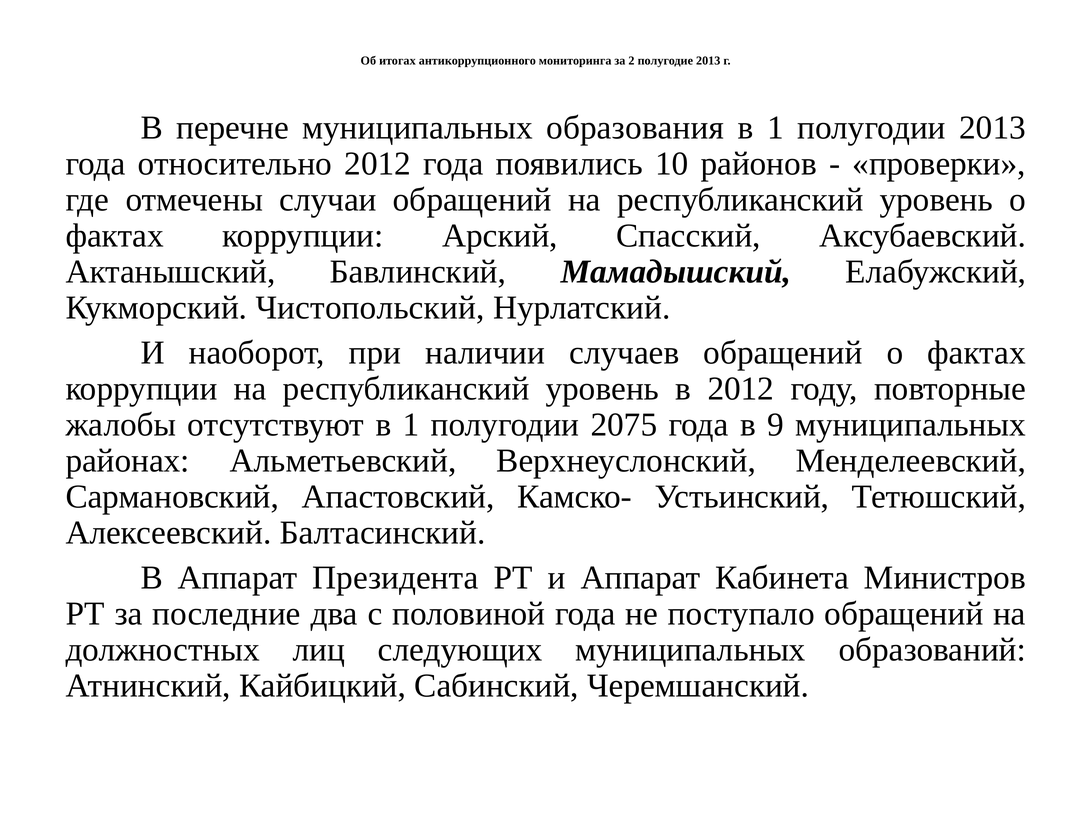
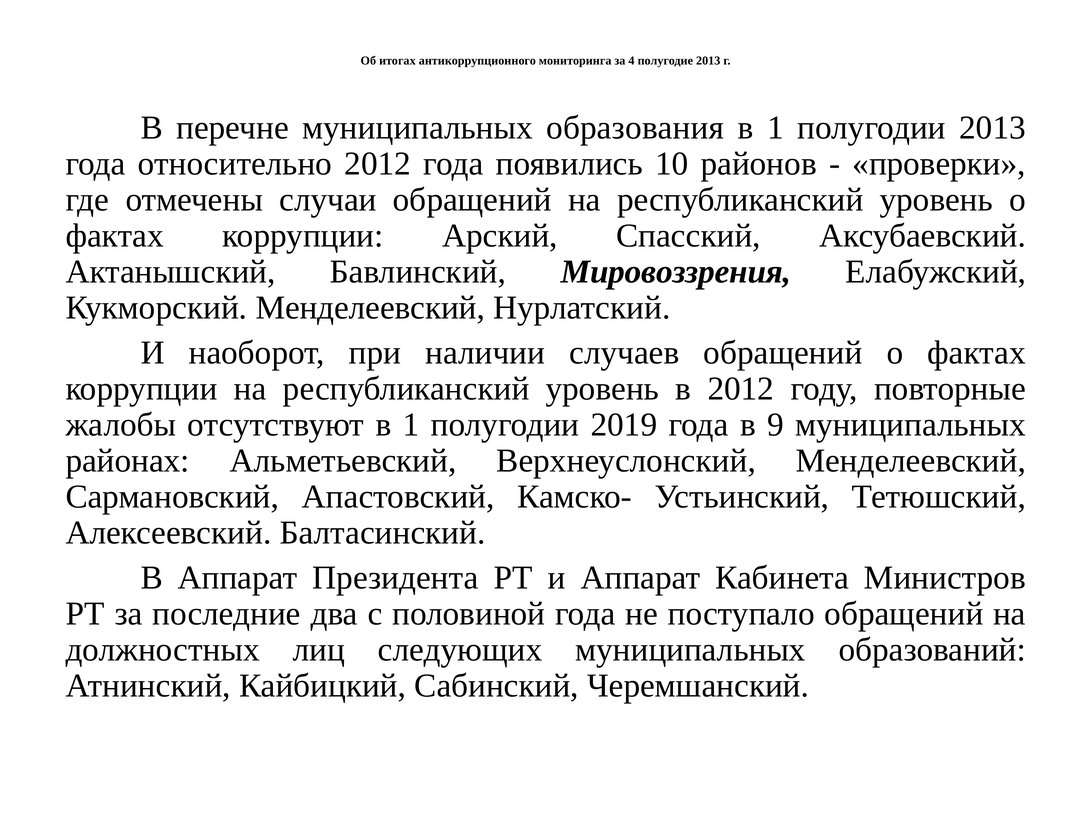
2: 2 -> 4 (631, 61)
Мамадышский: Мамадышский -> Мировоззрения (676, 272)
Кукморский Чистопольский: Чистопольский -> Менделеевский (370, 308)
2075: 2075 -> 2019 (624, 425)
